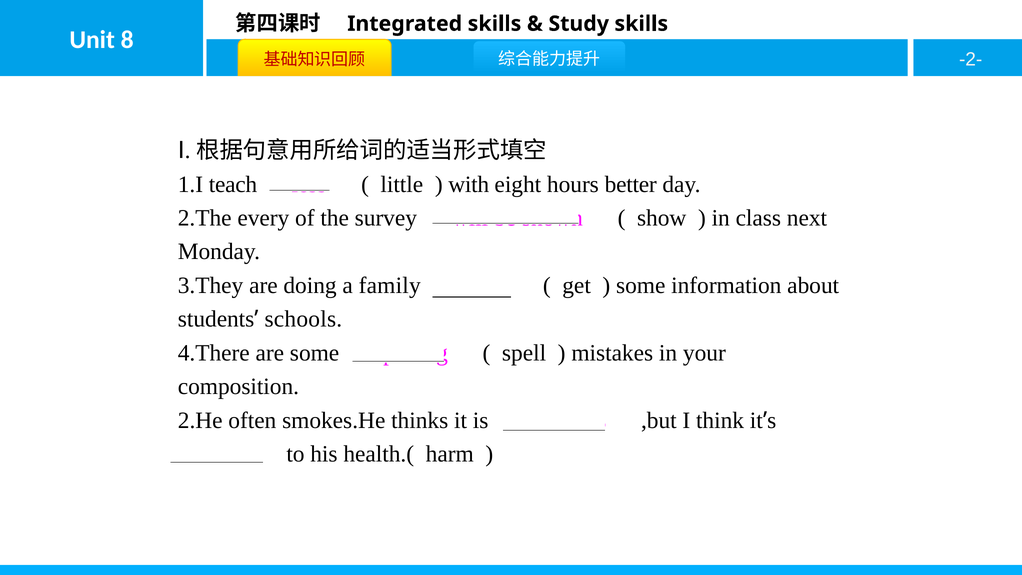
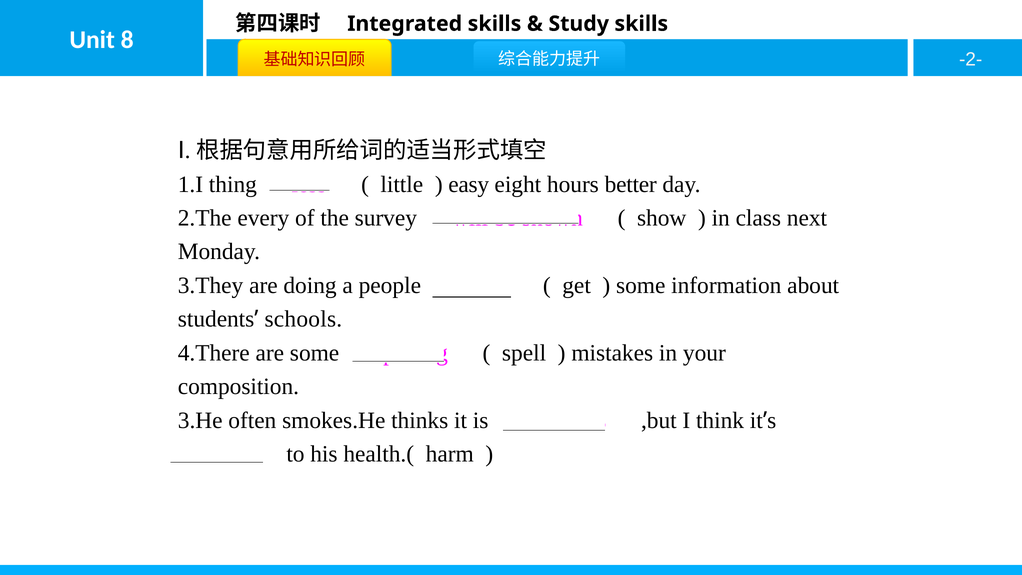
teach: teach -> thing (233, 184)
with: with -> easy (469, 184)
family: family -> people (390, 285)
2.He: 2.He -> 3.He (200, 420)
